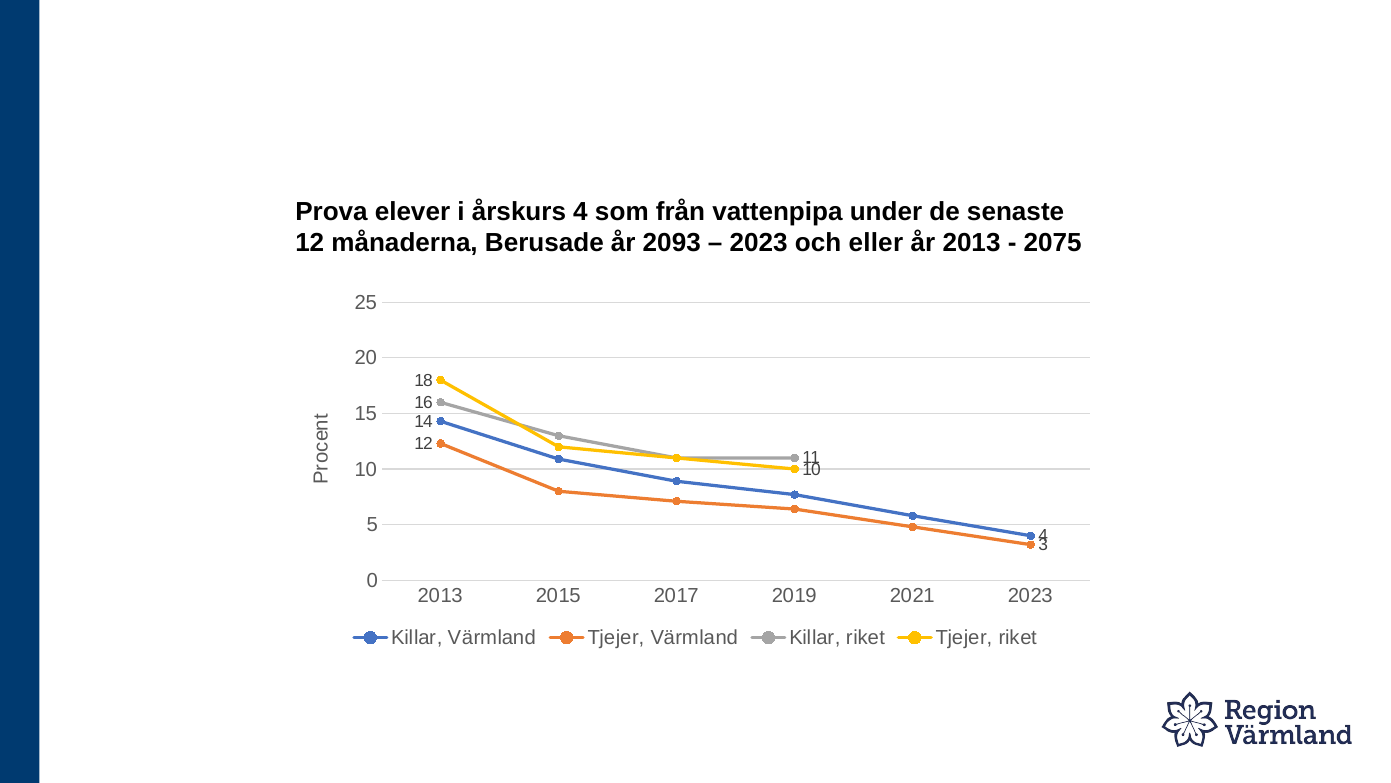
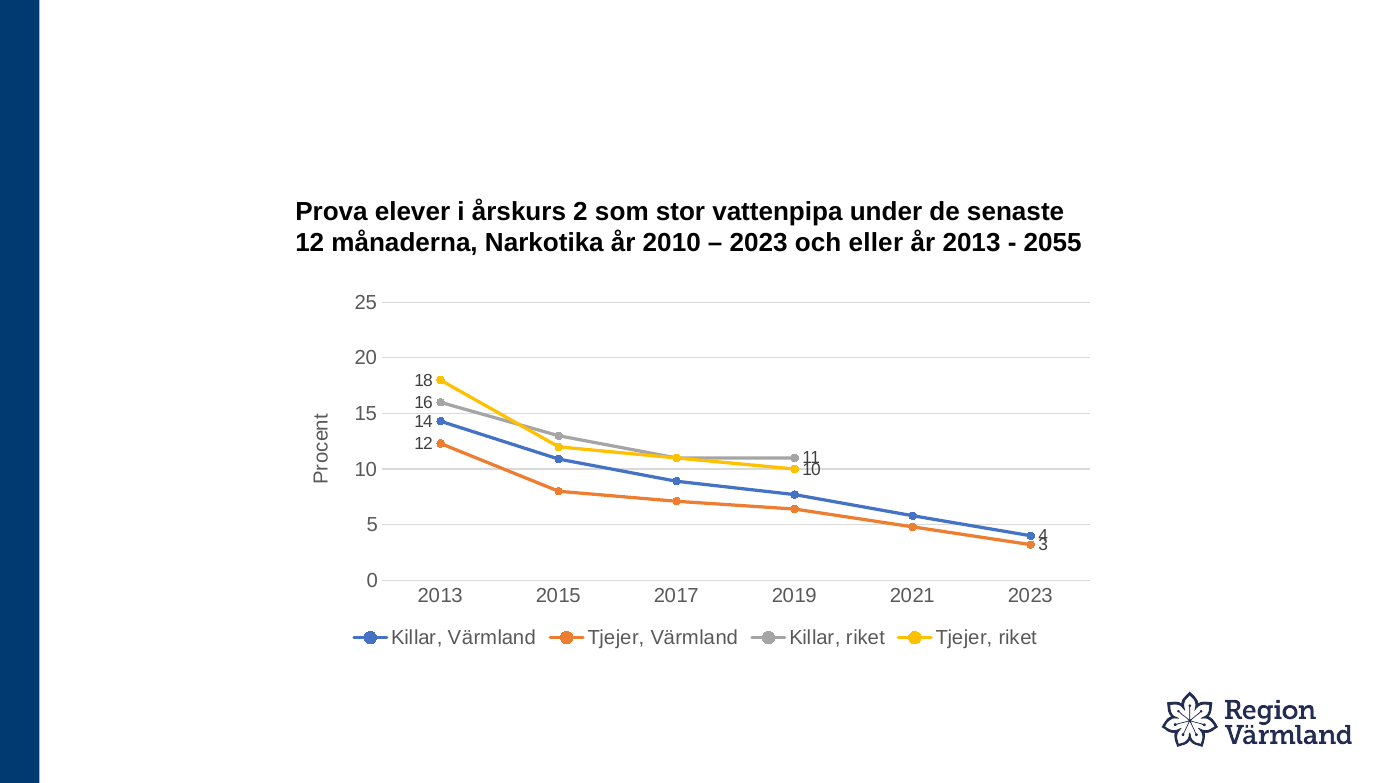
årskurs 4: 4 -> 2 (580, 212)
från: från -> stor (681, 212)
Berusade: Berusade -> Narkotika (544, 243)
2093: 2093 -> 2010 (672, 243)
2075: 2075 -> 2055 (1053, 243)
